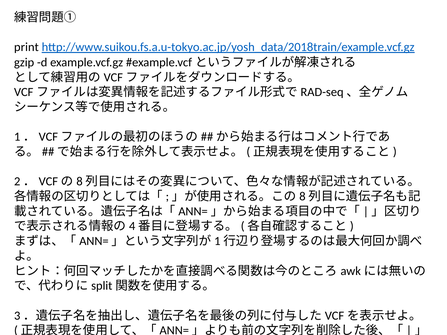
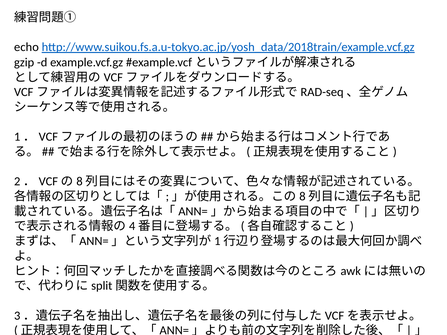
print: print -> echo (26, 47)
